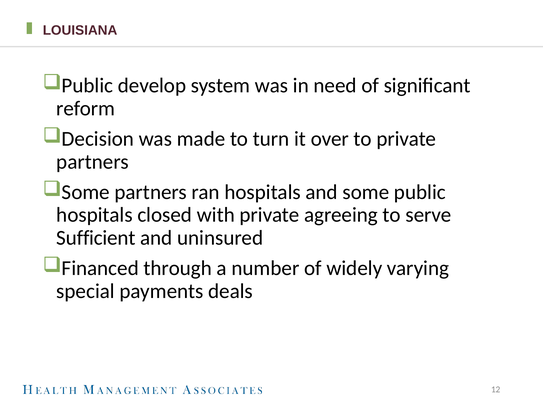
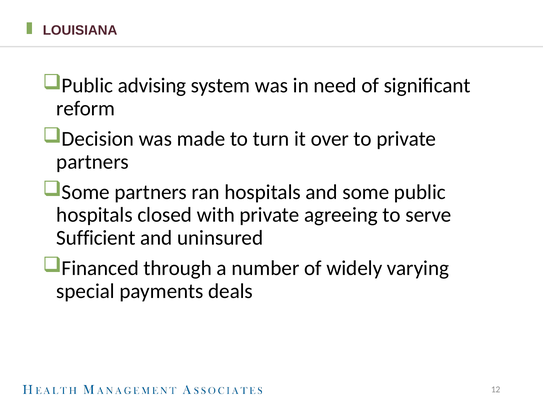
develop: develop -> advising (152, 85)
